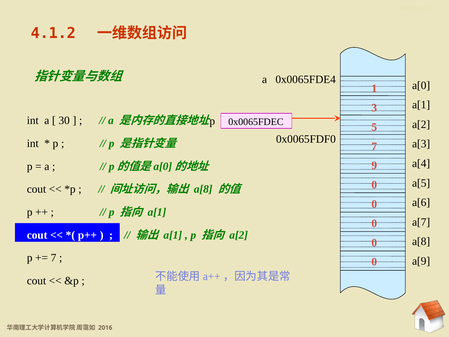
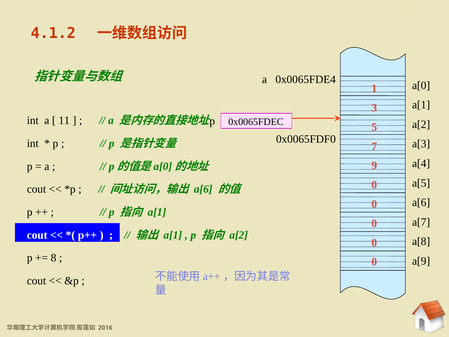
30: 30 -> 11 (64, 120)
a[8: a[8 -> a[6 (203, 189)
7: 7 -> 8 (54, 258)
